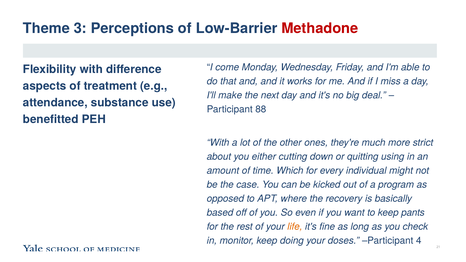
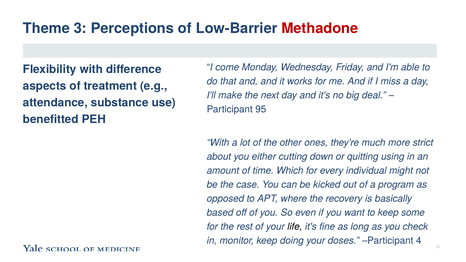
88: 88 -> 95 (261, 109)
pants: pants -> some (413, 213)
life colour: orange -> black (295, 227)
